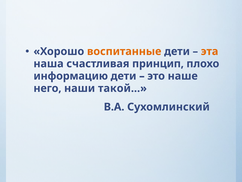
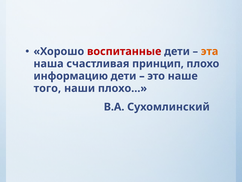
воспитанные colour: orange -> red (124, 51)
него: него -> того (47, 88)
такой…: такой… -> плохо… (122, 88)
